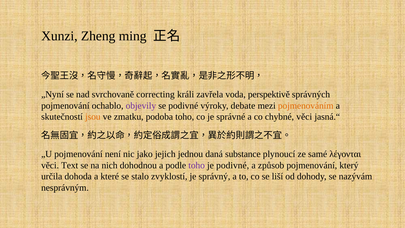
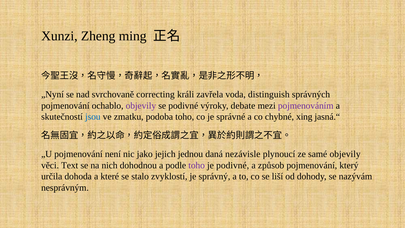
perspektivě: perspektivě -> distinguish (269, 94)
pojmenováním colour: orange -> purple (306, 106)
jsou colour: orange -> blue (93, 117)
chybné věci: věci -> xing (304, 117)
substance: substance -> nezávisle (243, 154)
samé λέγονται: λέγονται -> objevily (345, 154)
